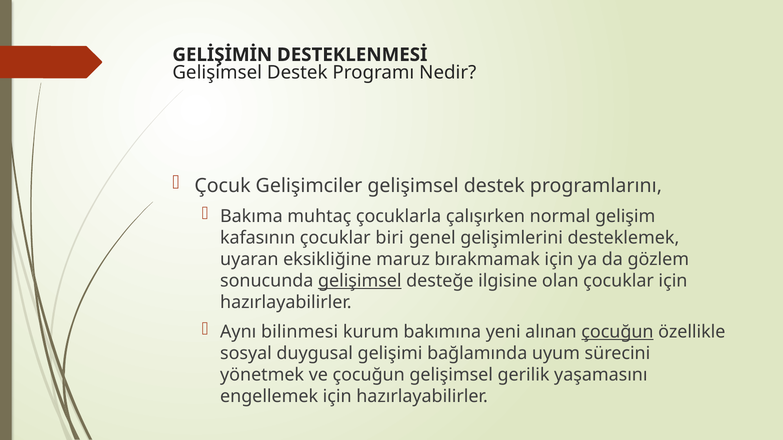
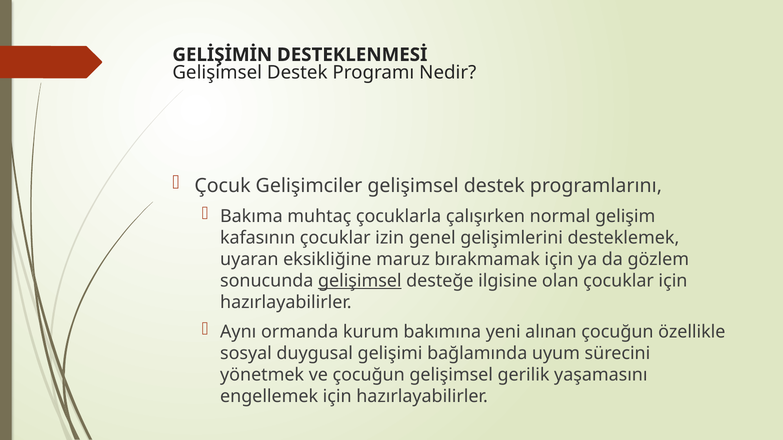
biri: biri -> izin (390, 238)
bilinmesi: bilinmesi -> ormanda (300, 332)
çocuğun underline: present -> none (617, 332)
